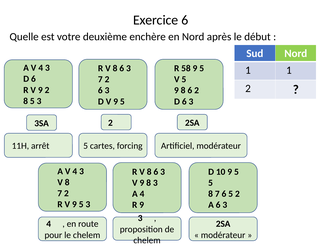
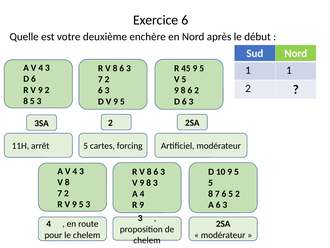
58: 58 -> 45 (186, 68)
